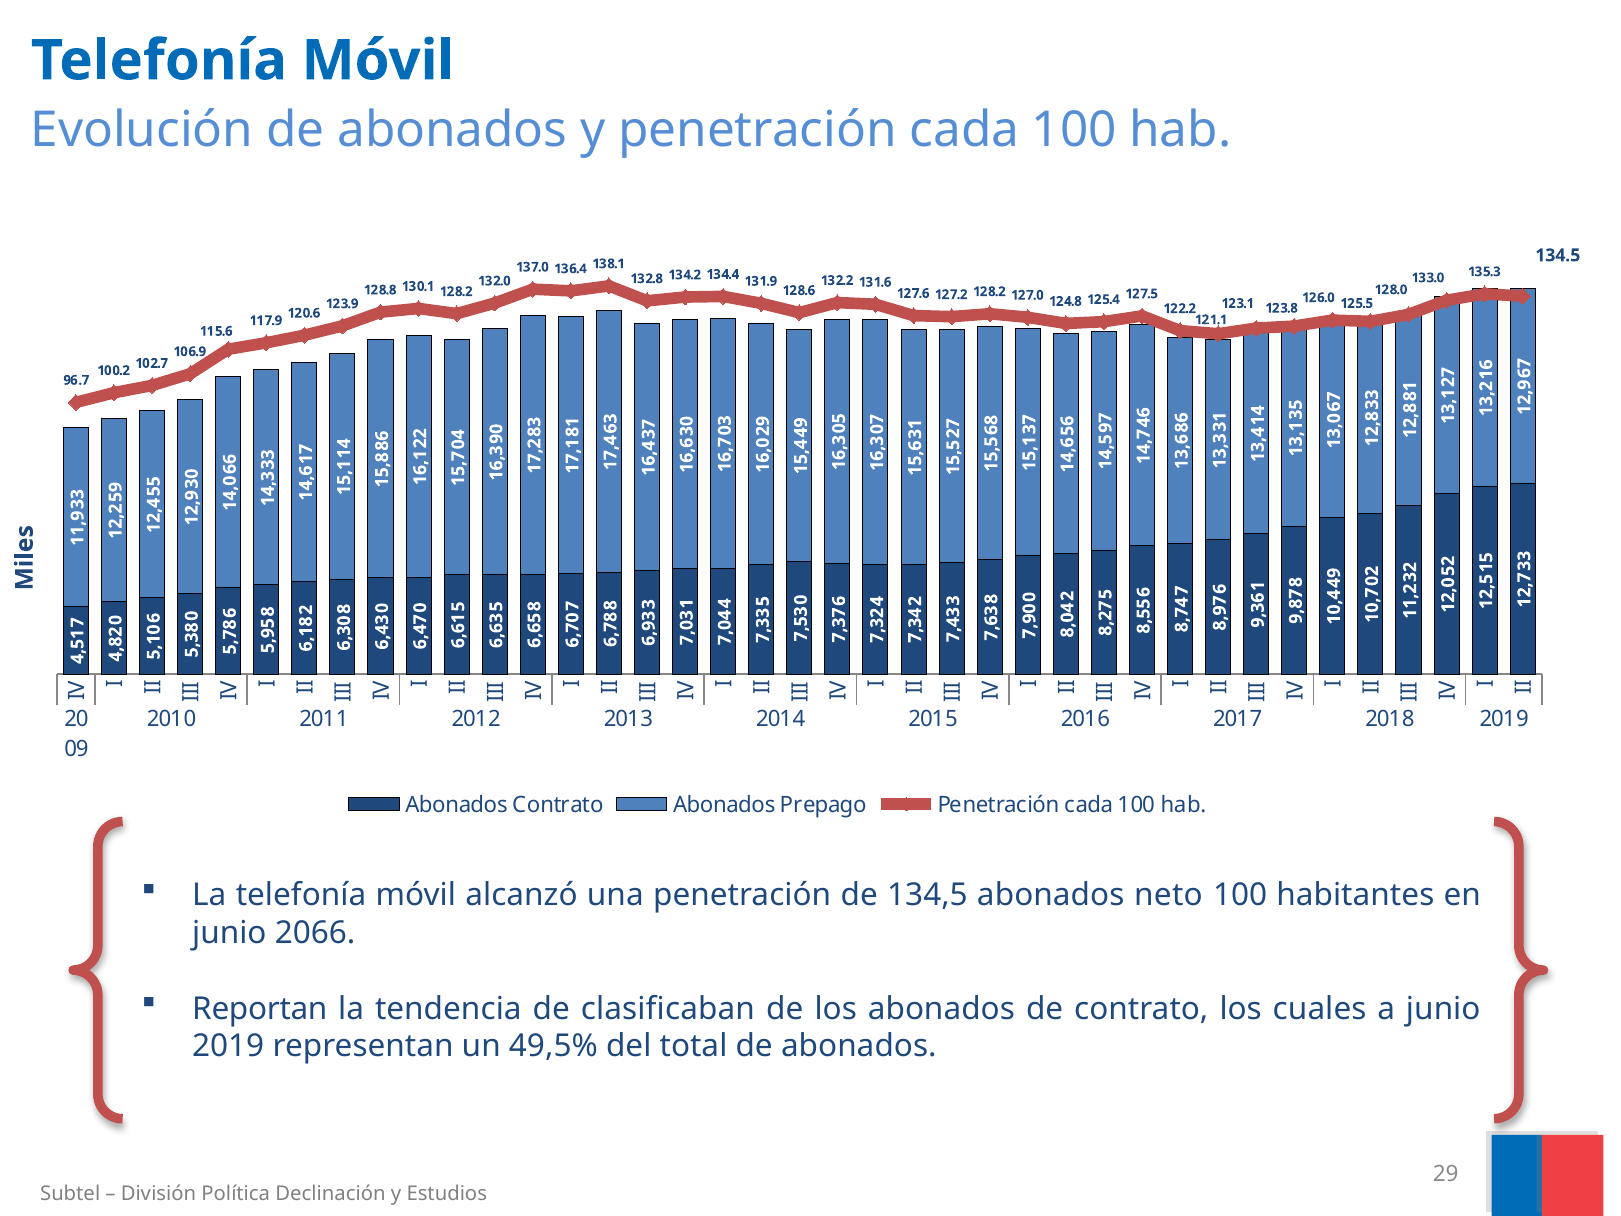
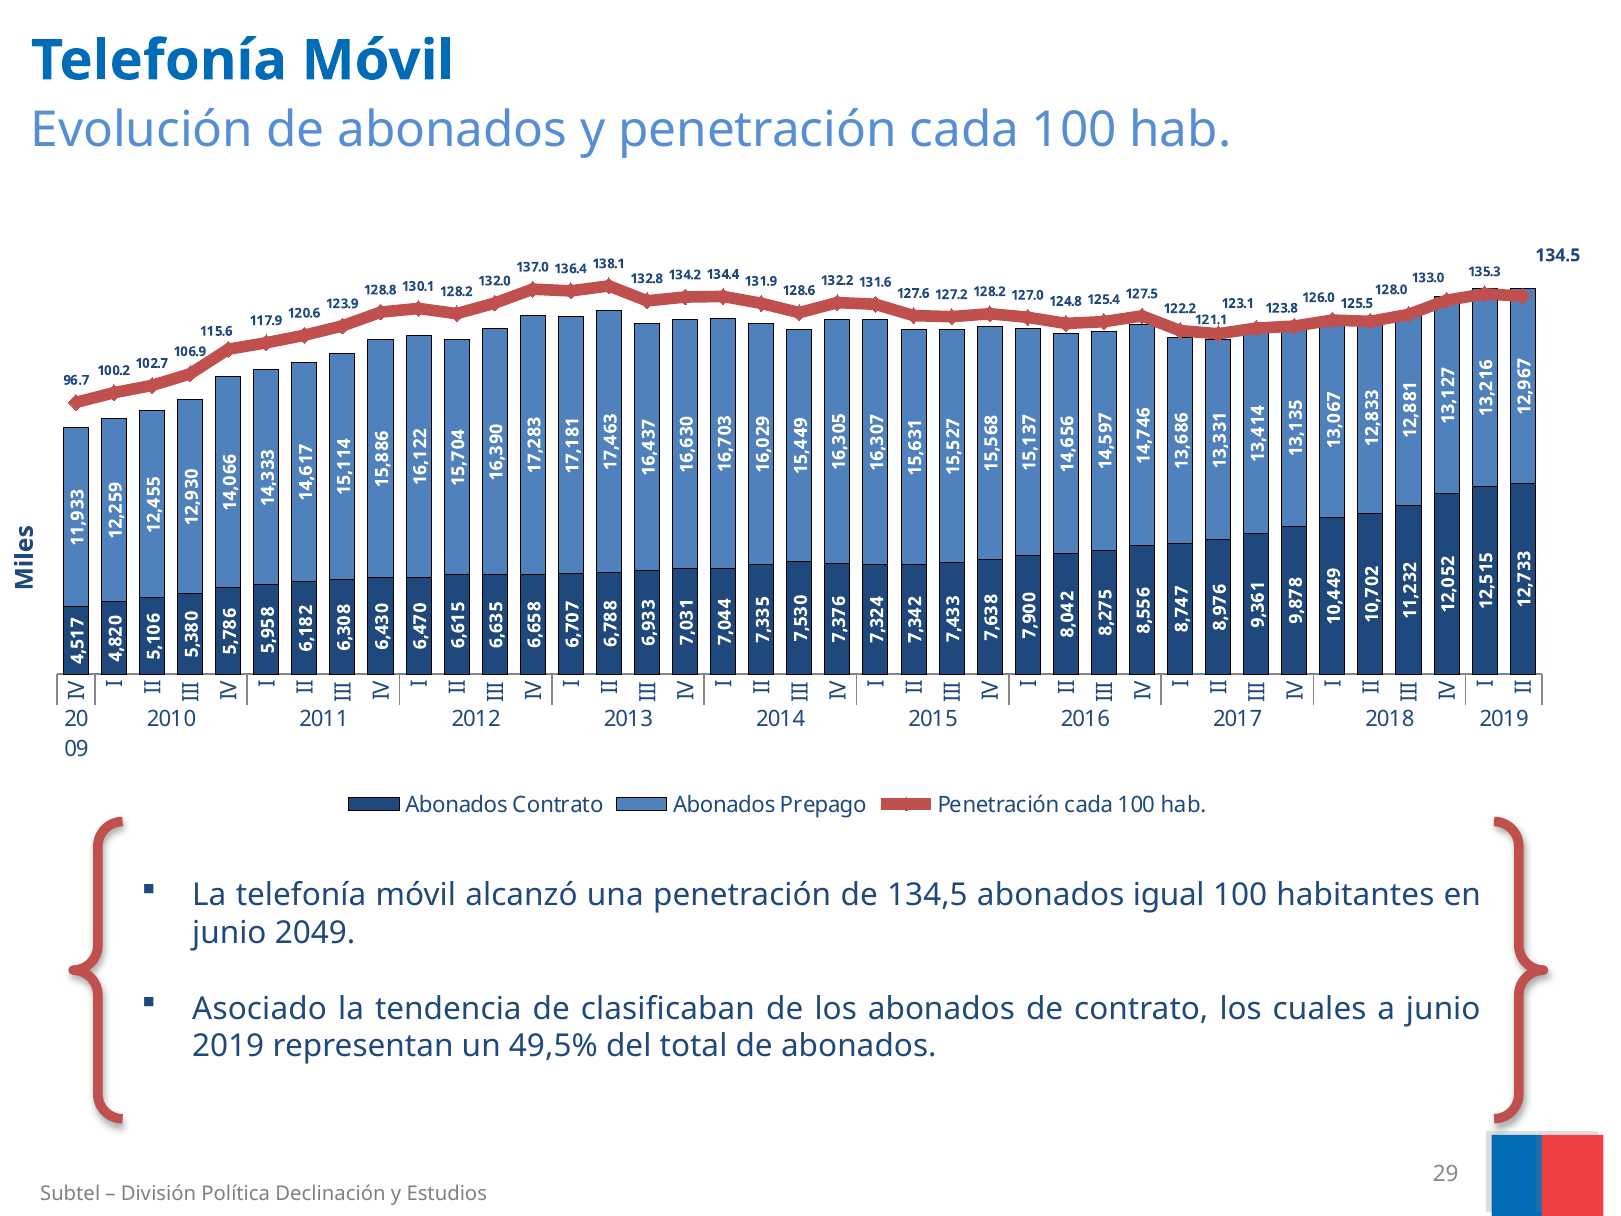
neto: neto -> igual (1169, 895)
2066: 2066 -> 2049 (315, 933)
Reportan: Reportan -> Asociado (260, 1009)
